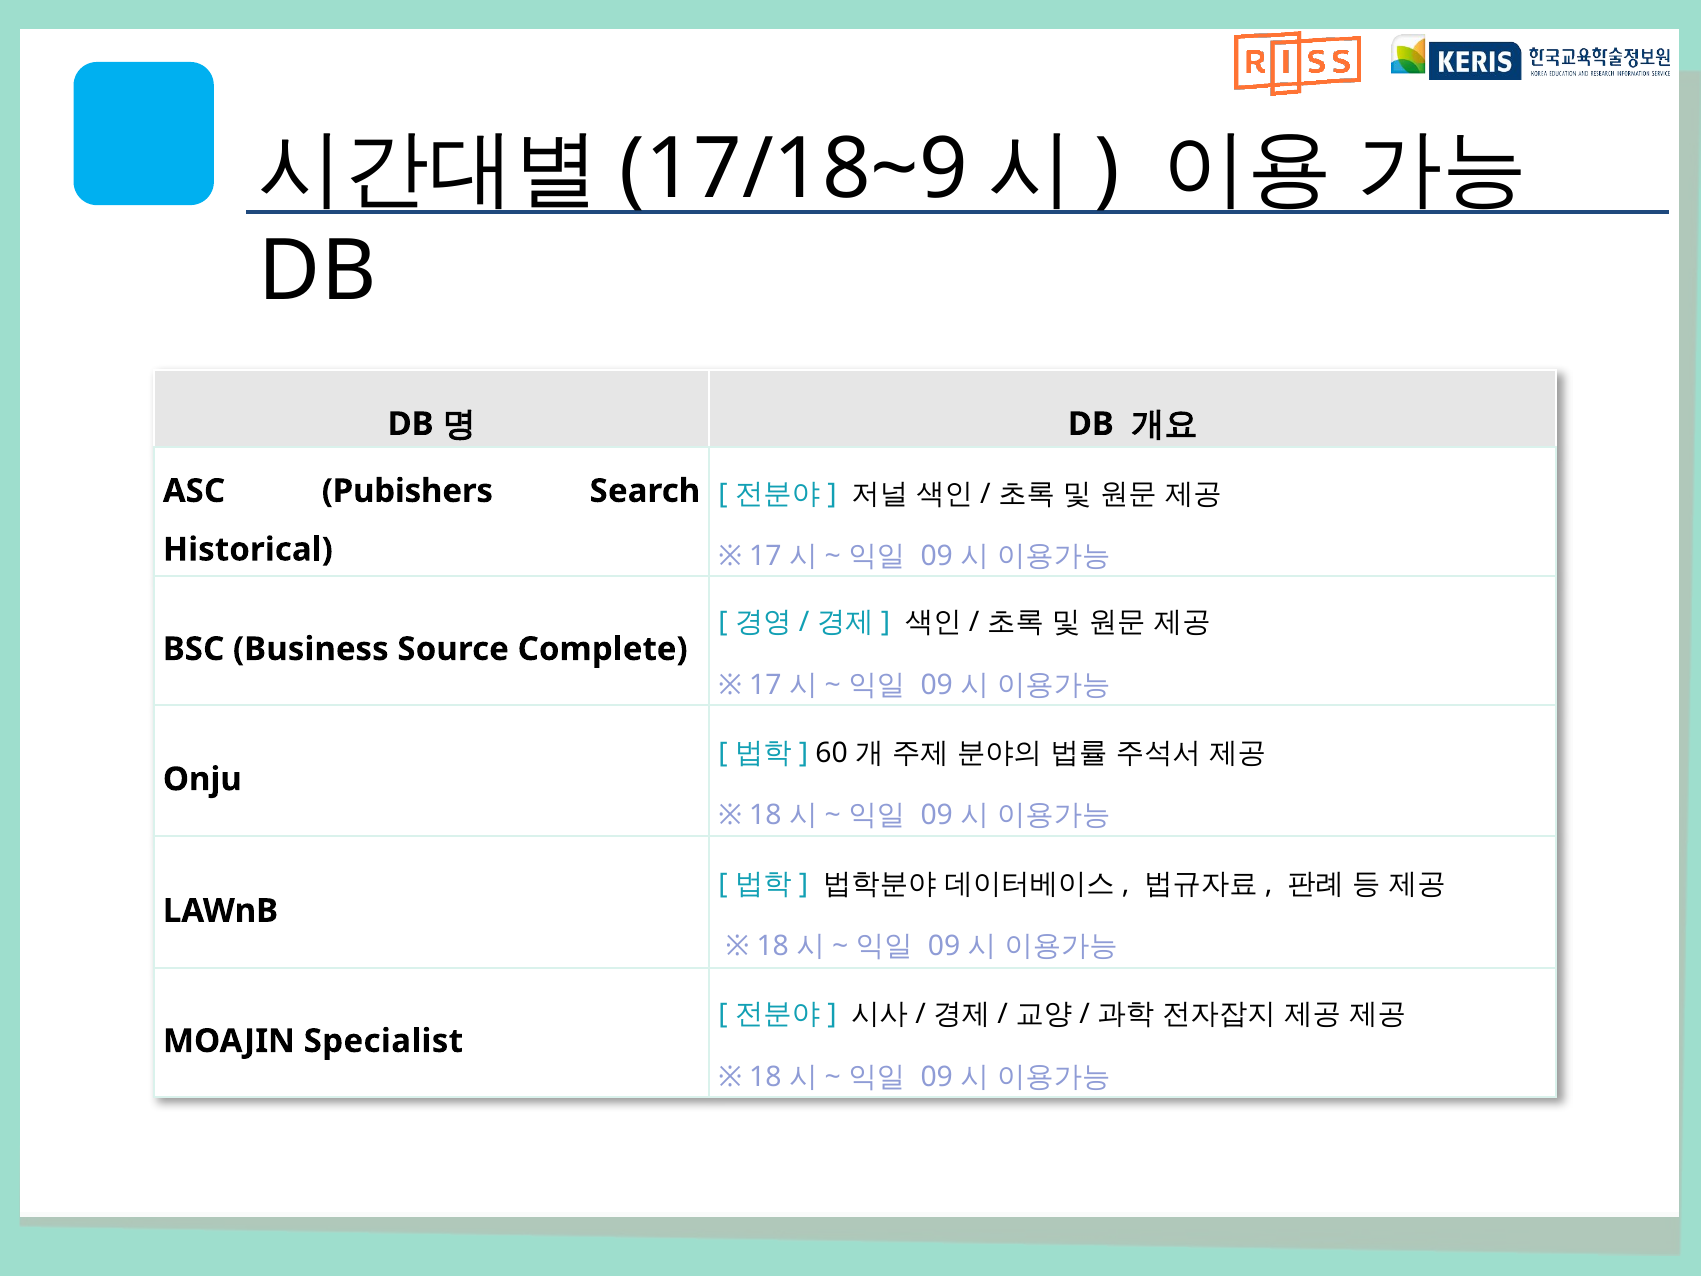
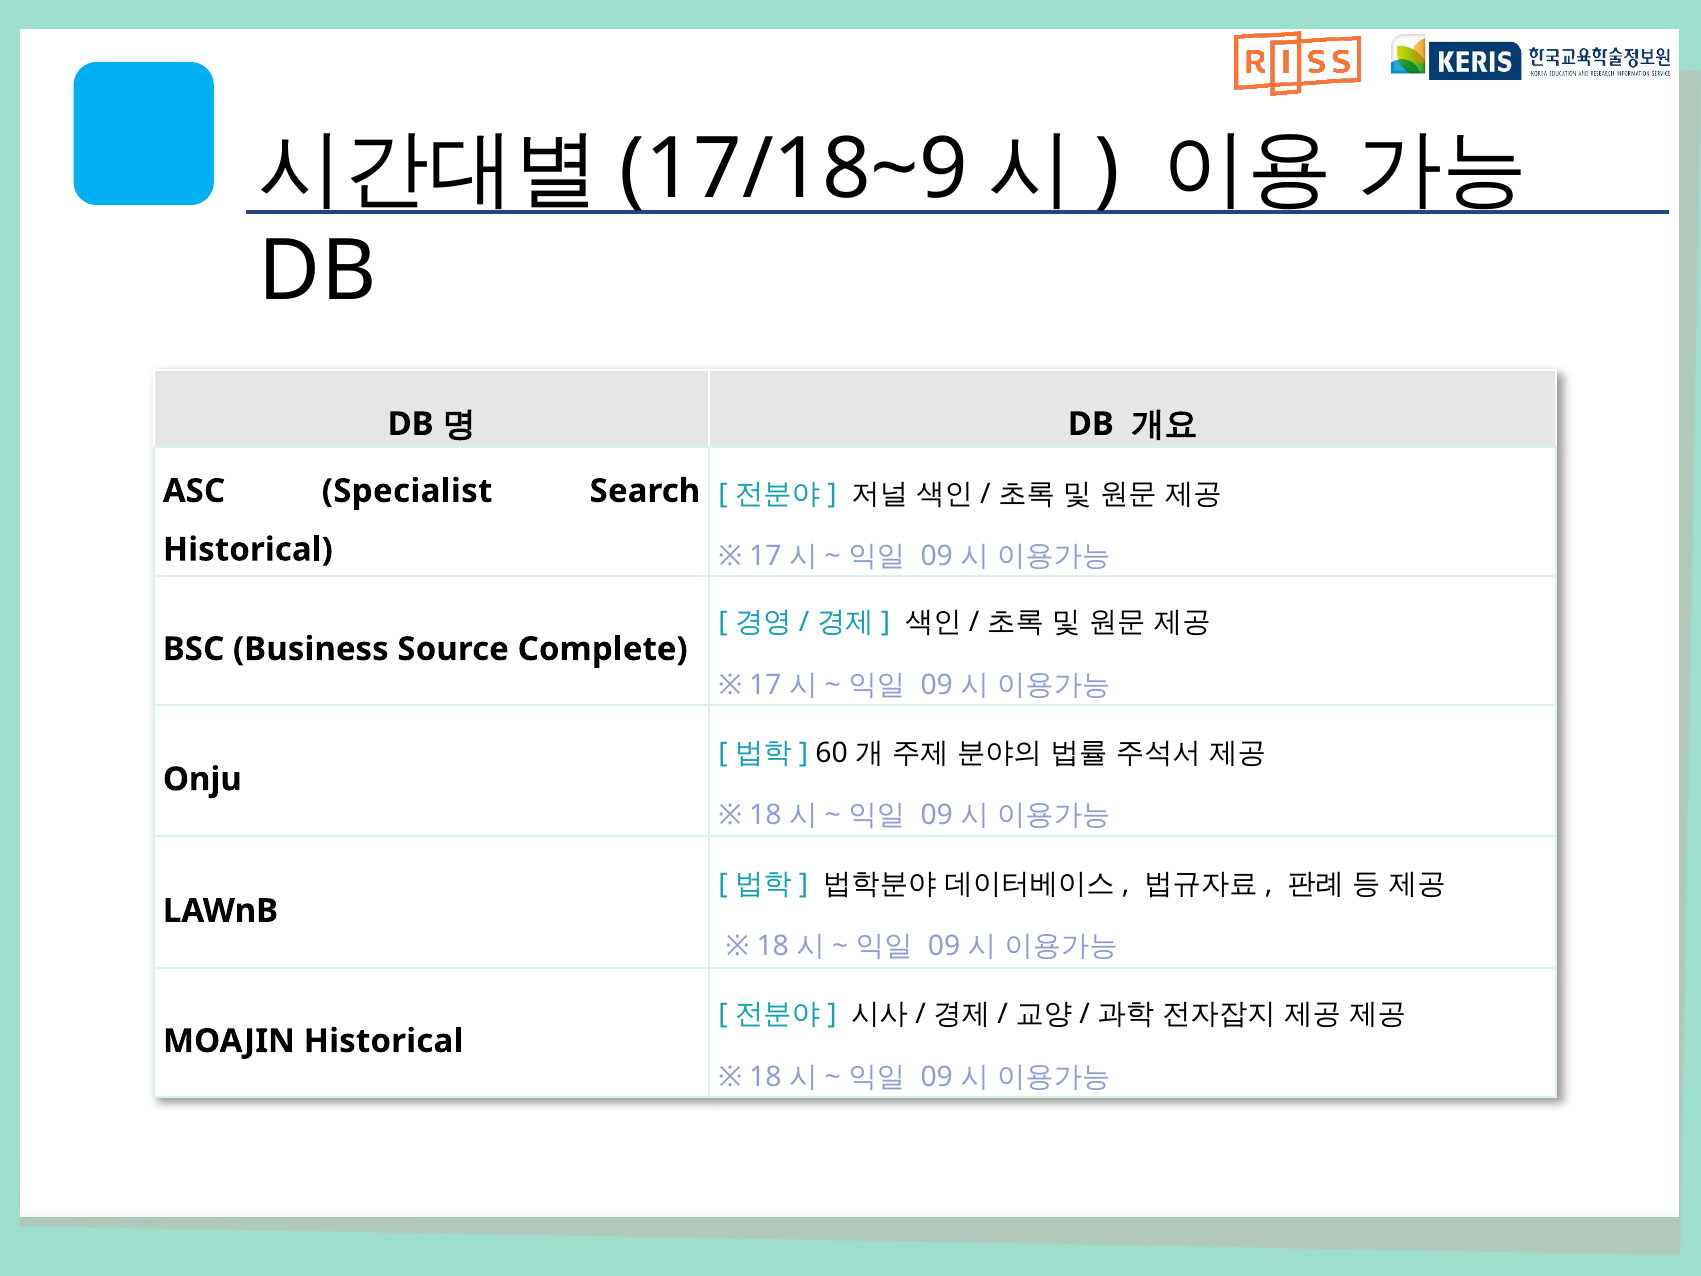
Pubishers: Pubishers -> Specialist (407, 491)
MOAJIN Specialist: Specialist -> Historical (383, 1041)
